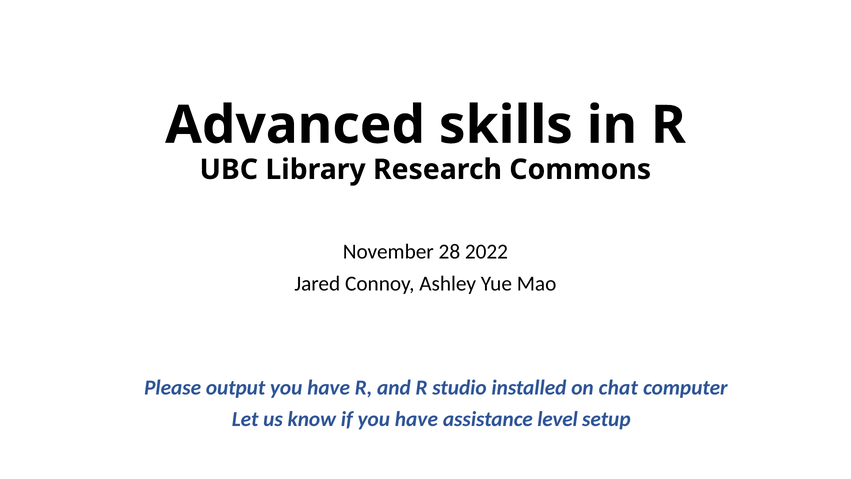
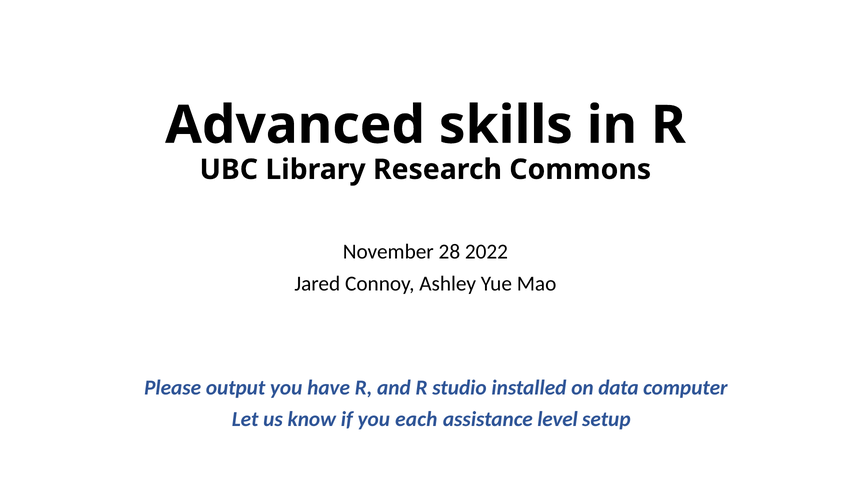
chat: chat -> data (619, 387)
if you have: have -> each (416, 419)
